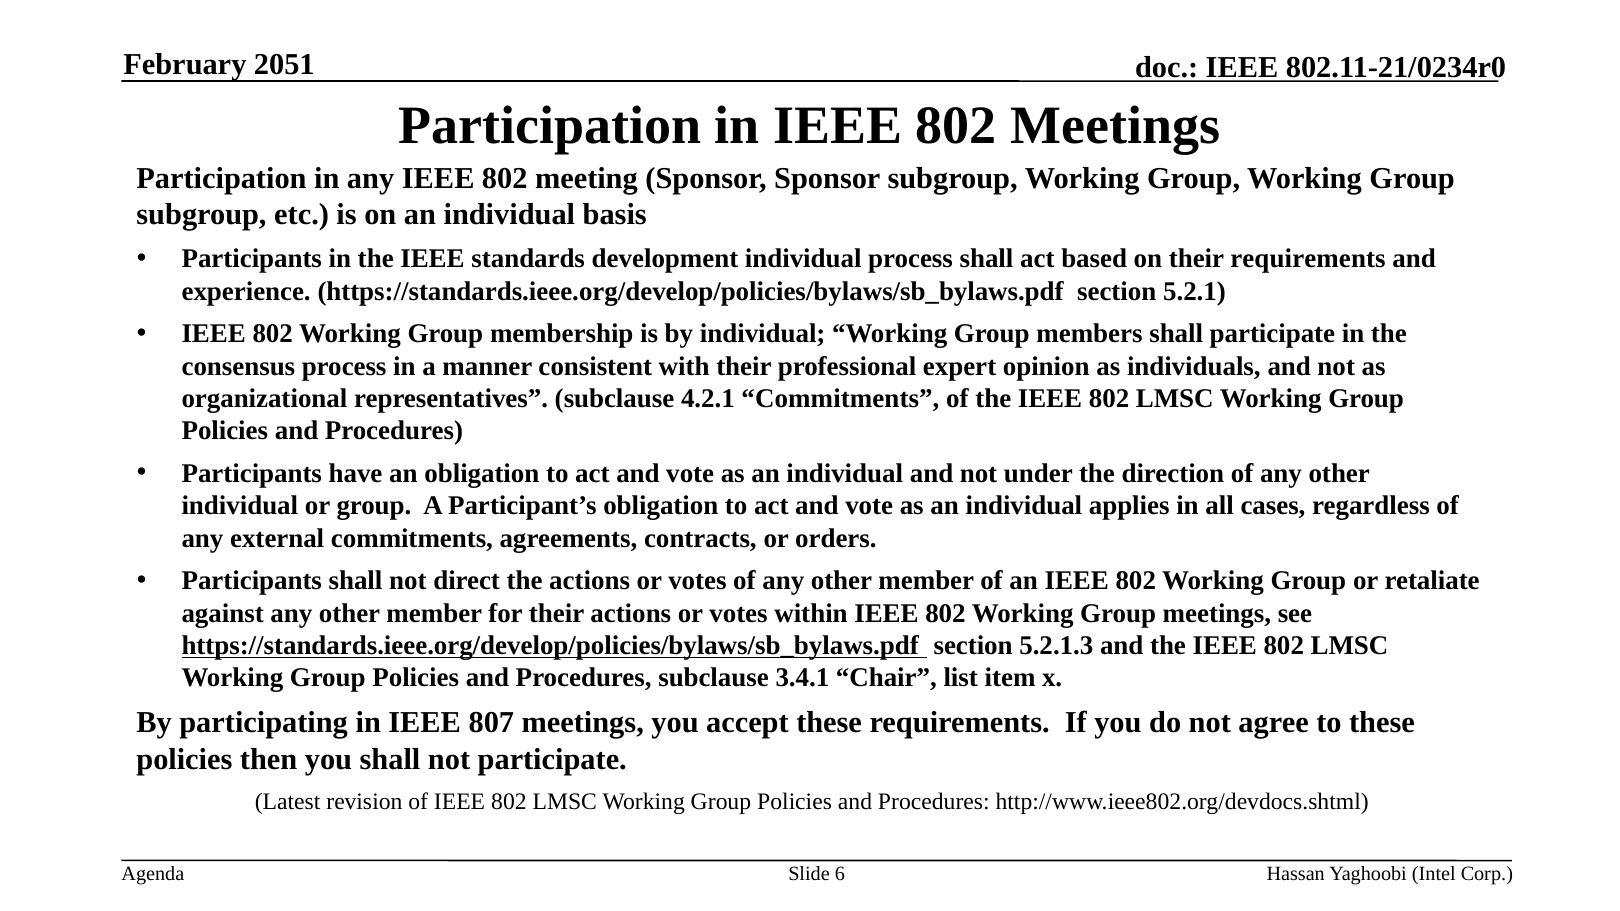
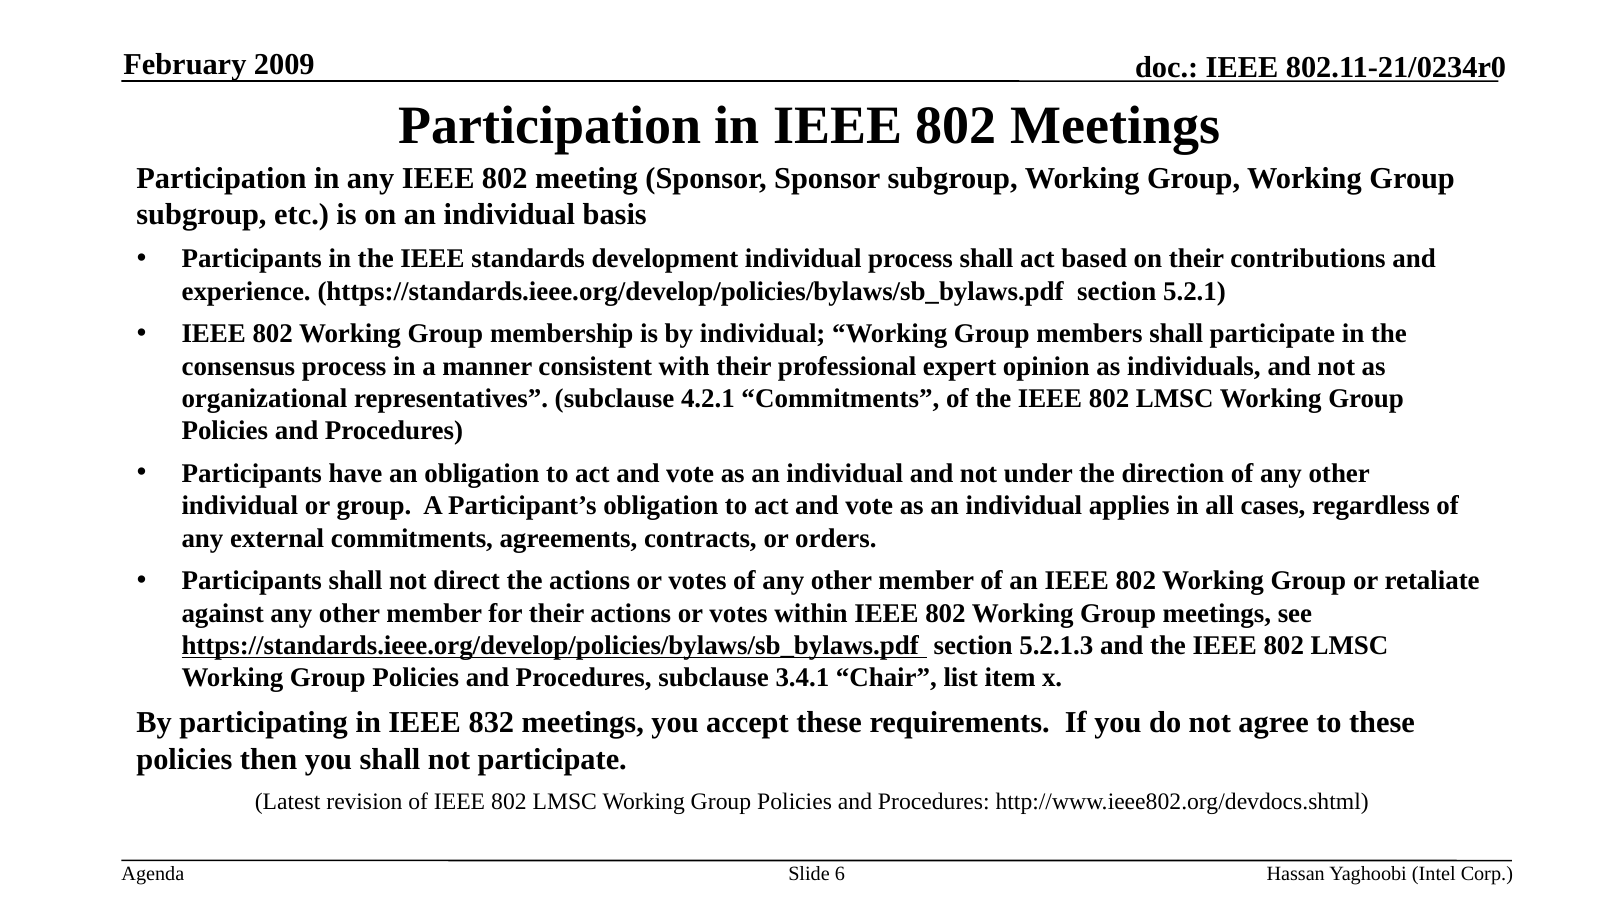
2051: 2051 -> 2009 (284, 64)
their requirements: requirements -> contributions (1308, 259)
807: 807 -> 832 (491, 723)
